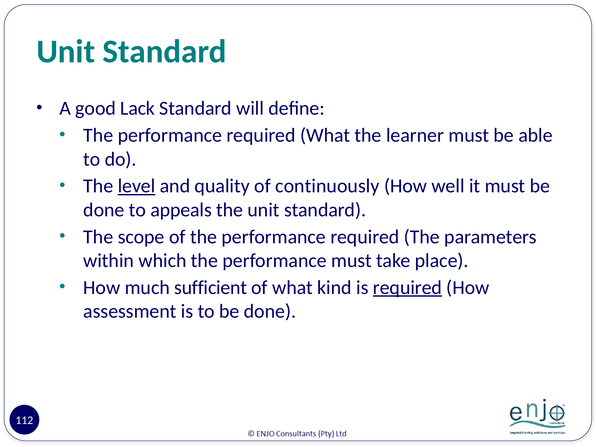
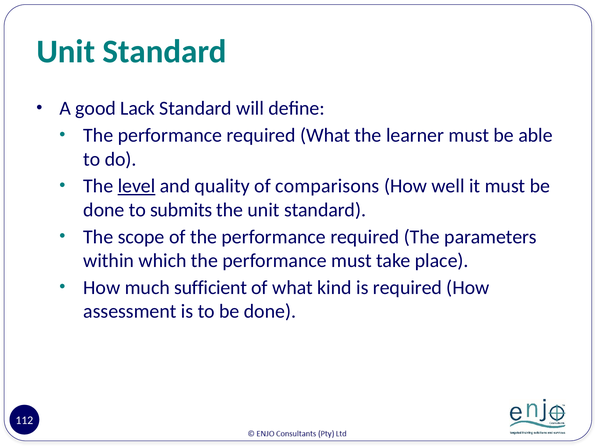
continuously: continuously -> comparisons (327, 186)
appeals: appeals -> submits (181, 210)
required underline: present -> none (407, 288)
